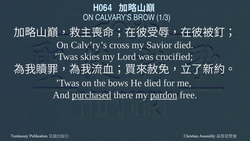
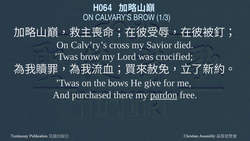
’Twas skies: skies -> brow (90, 57)
He died: died -> give (153, 83)
purchased underline: present -> none (92, 95)
